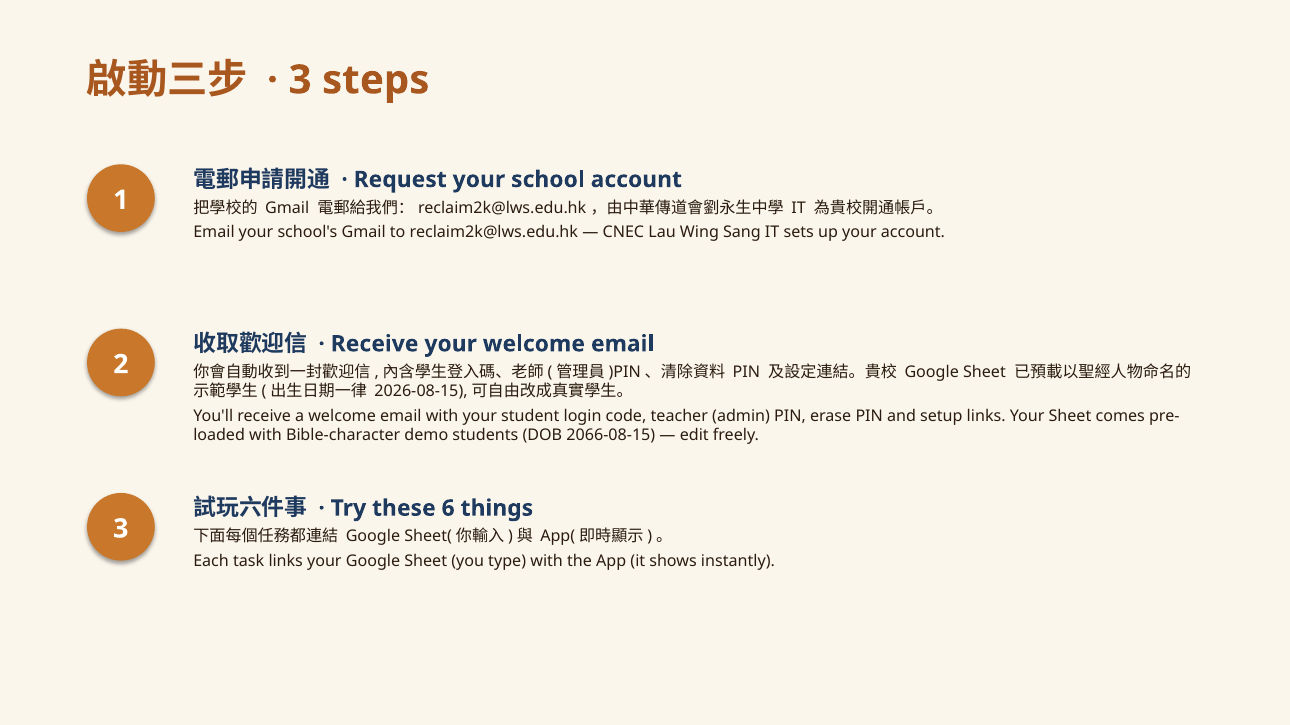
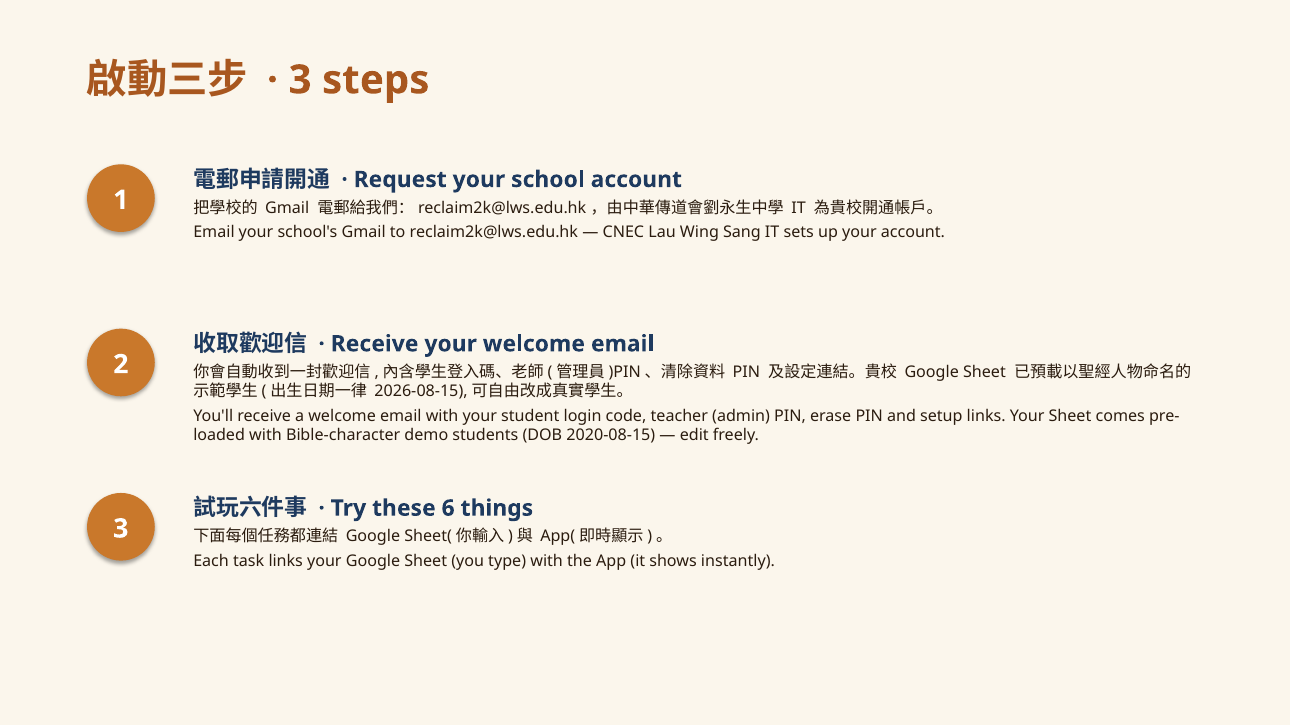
2066-08-15: 2066-08-15 -> 2020-08-15 (611, 436)
